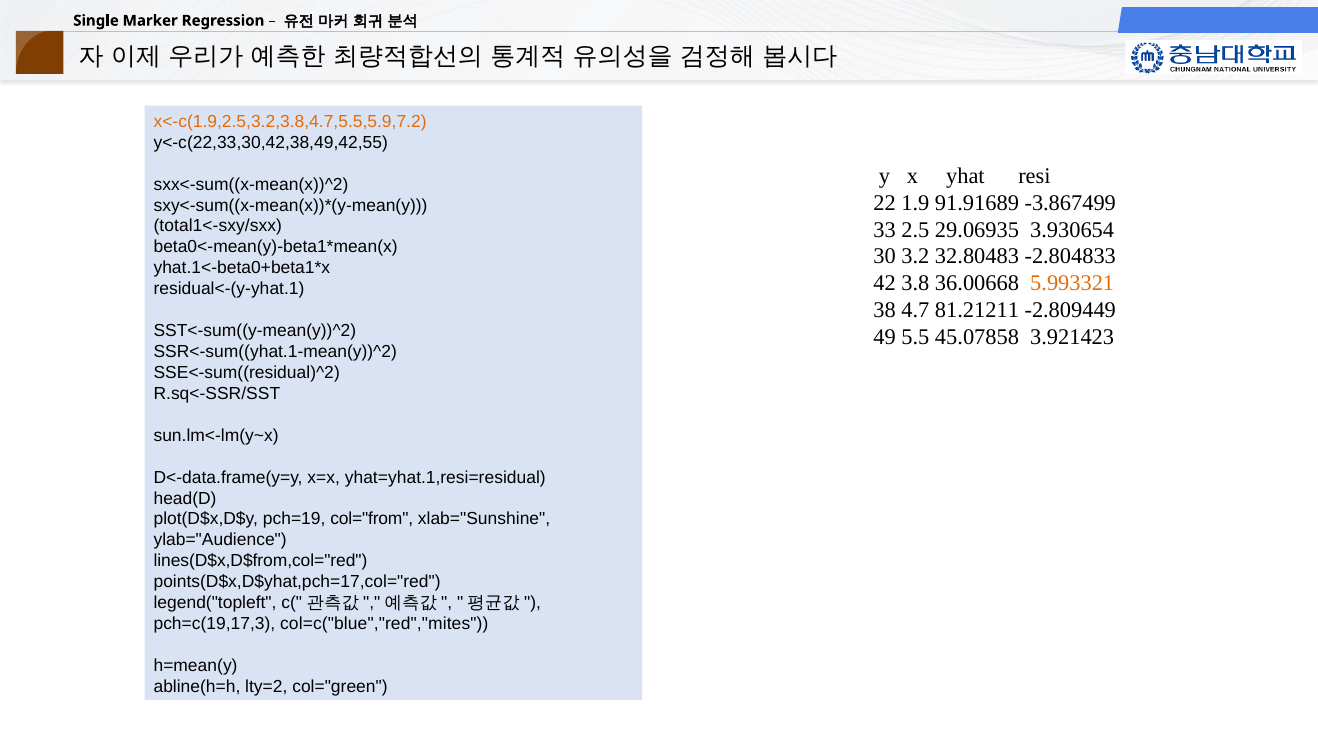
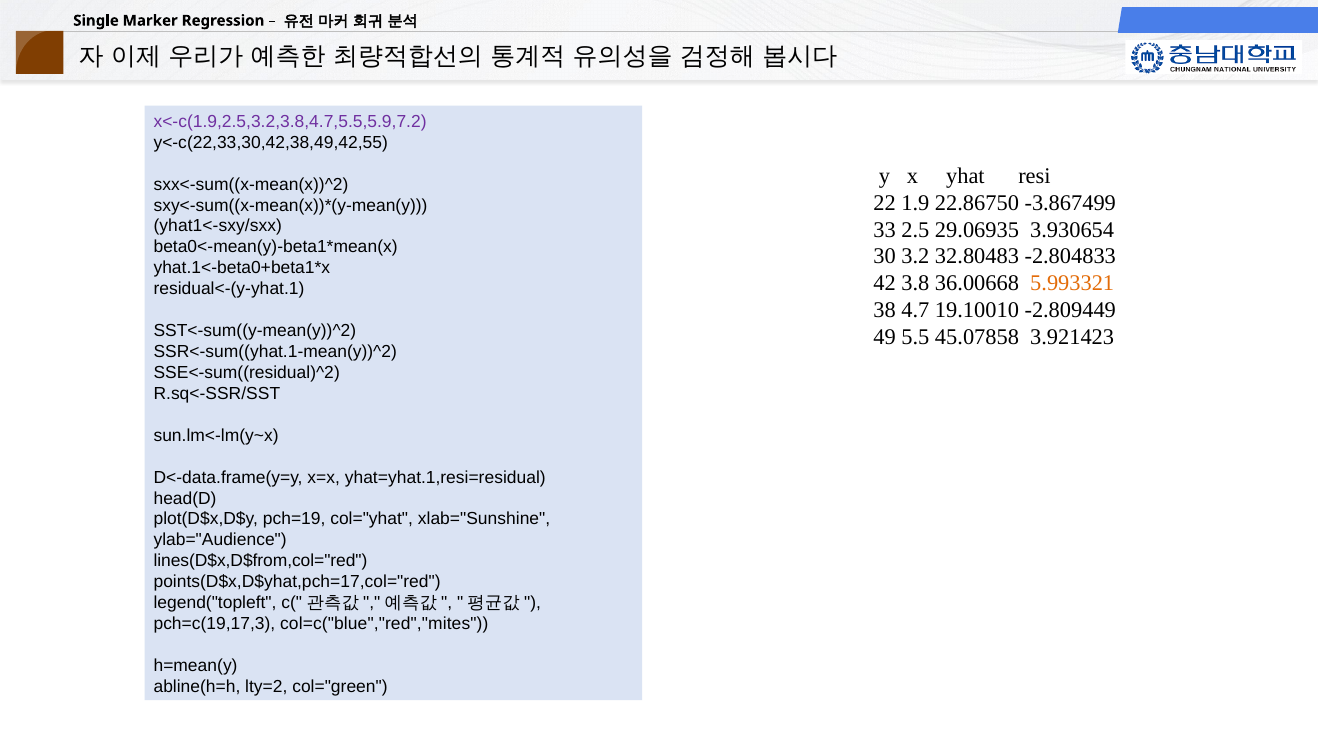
x<-c(1.9,2.5,3.2,3.8,4.7,5.5,5.9,7.2 colour: orange -> purple (290, 122)
91.91689: 91.91689 -> 22.86750 (977, 203)
total1<-sxy/sxx: total1<-sxy/sxx -> yhat1<-sxy/sxx (218, 226)
81.21211: 81.21211 -> 19.10010 (977, 311)
col="from: col="from -> col="yhat (372, 519)
